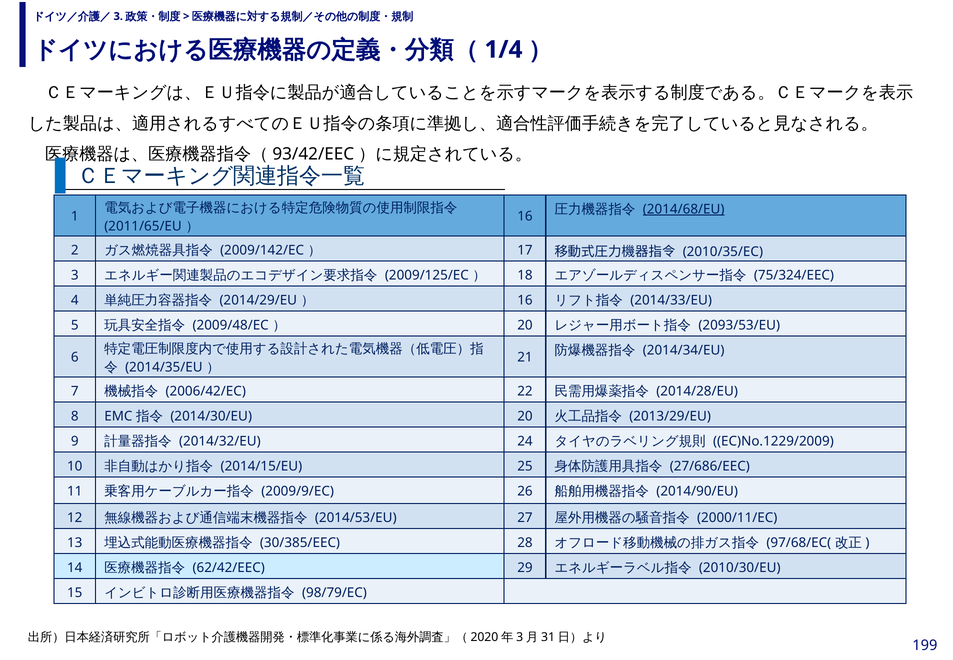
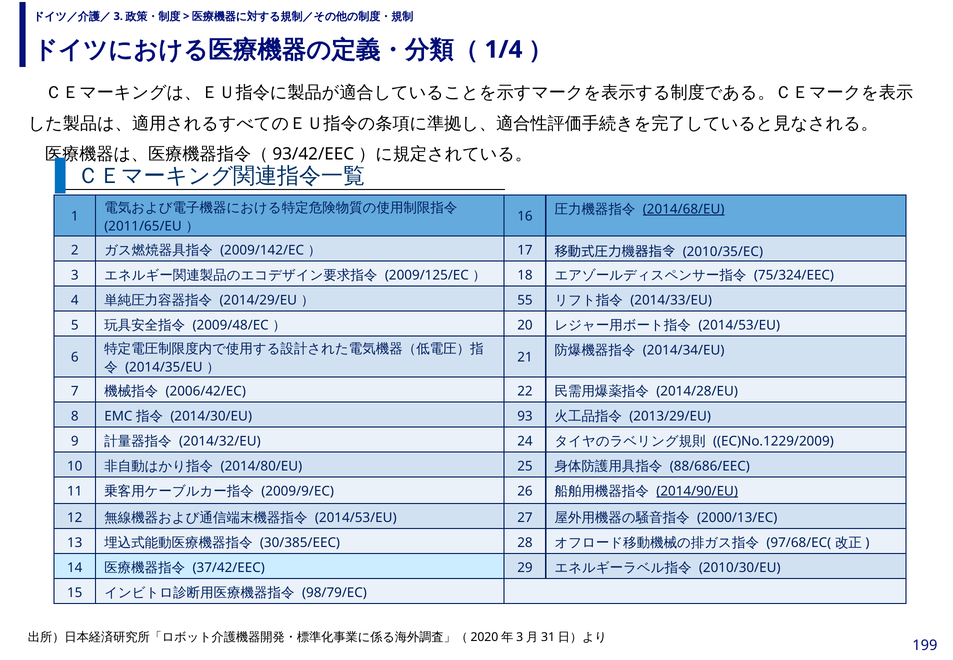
16: 16 -> 55 (525, 300)
2093/53/EU: 2093/53/EU -> 2014/53/EU (739, 325)
2014/30/EU 20: 20 -> 93 (525, 416)
2014/15/EU: 2014/15/EU -> 2014/80/EU (261, 466)
27/686/EEC: 27/686/EEC -> 88/686/EEC (710, 466)
2014/90/EU underline: none -> present (697, 491)
2000/11/EC: 2000/11/EC -> 2000/13/EC (737, 518)
62/42/EEC: 62/42/EEC -> 37/42/EEC (229, 568)
